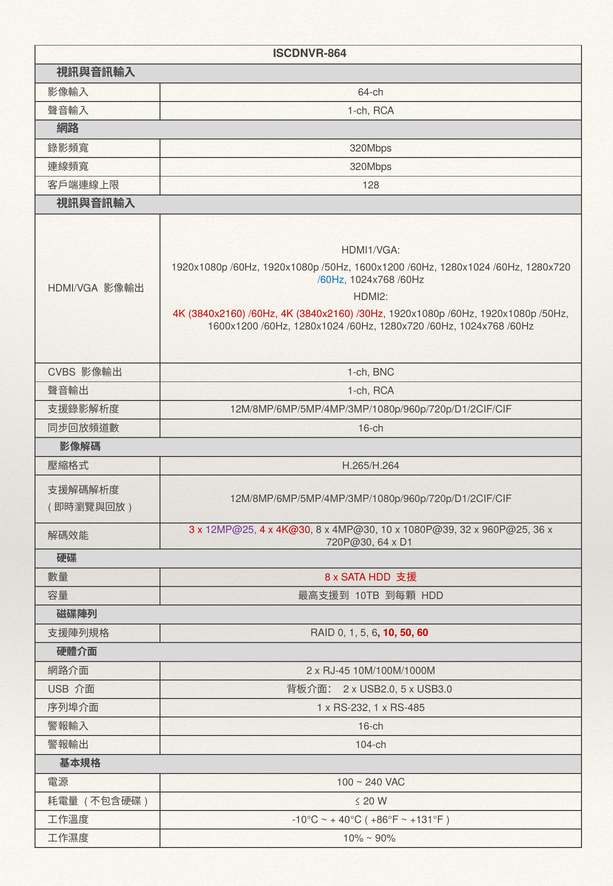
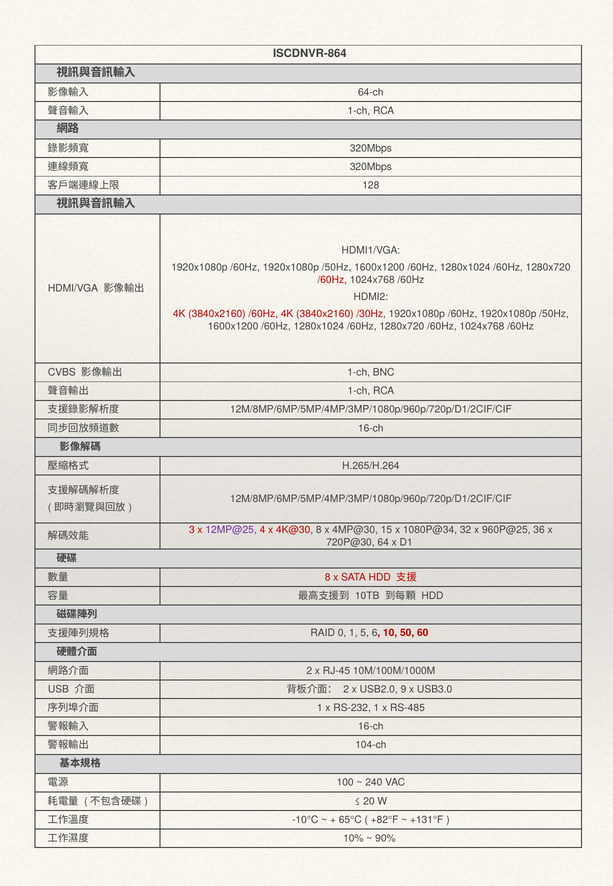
/60Hz colour: blue -> red (332, 280)
4MP@30 10: 10 -> 15 (387, 529)
1080P@39: 1080P@39 -> 1080P@34 (430, 529)
USB2.0 5: 5 -> 9 (403, 689)
40°C: 40°C -> 65°C (350, 819)
+86°F: +86°F -> +82°F (385, 819)
